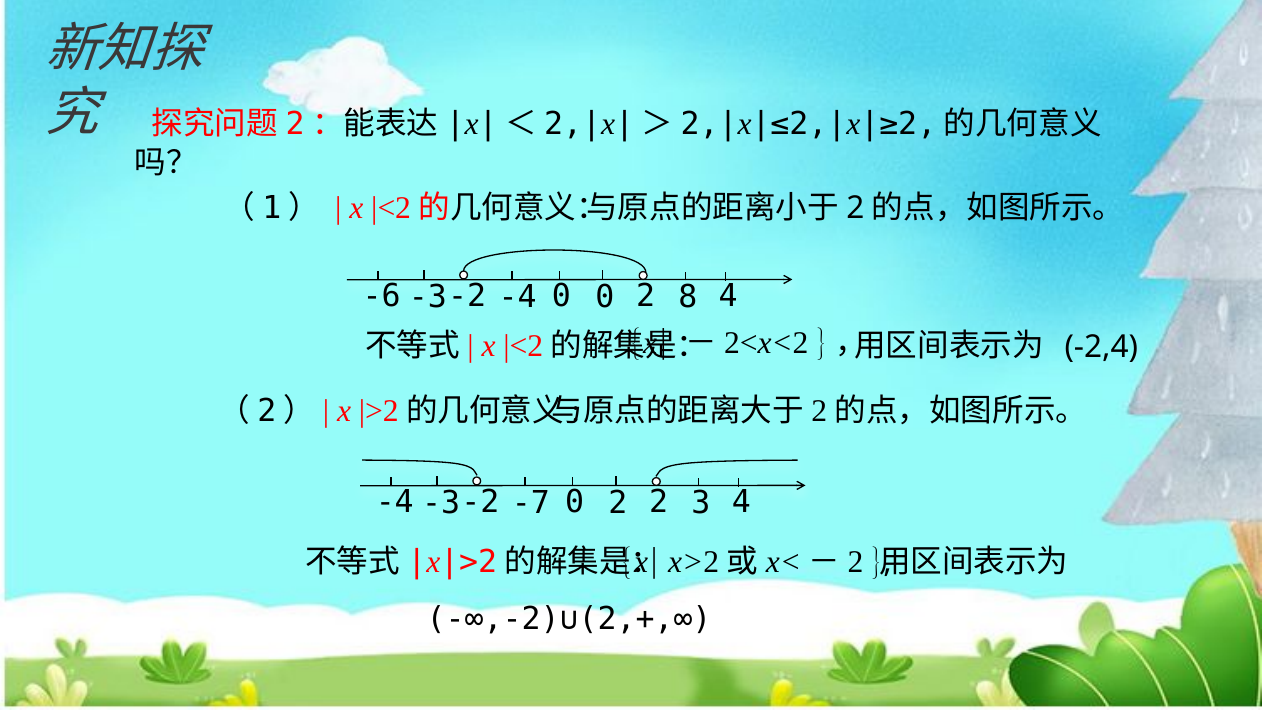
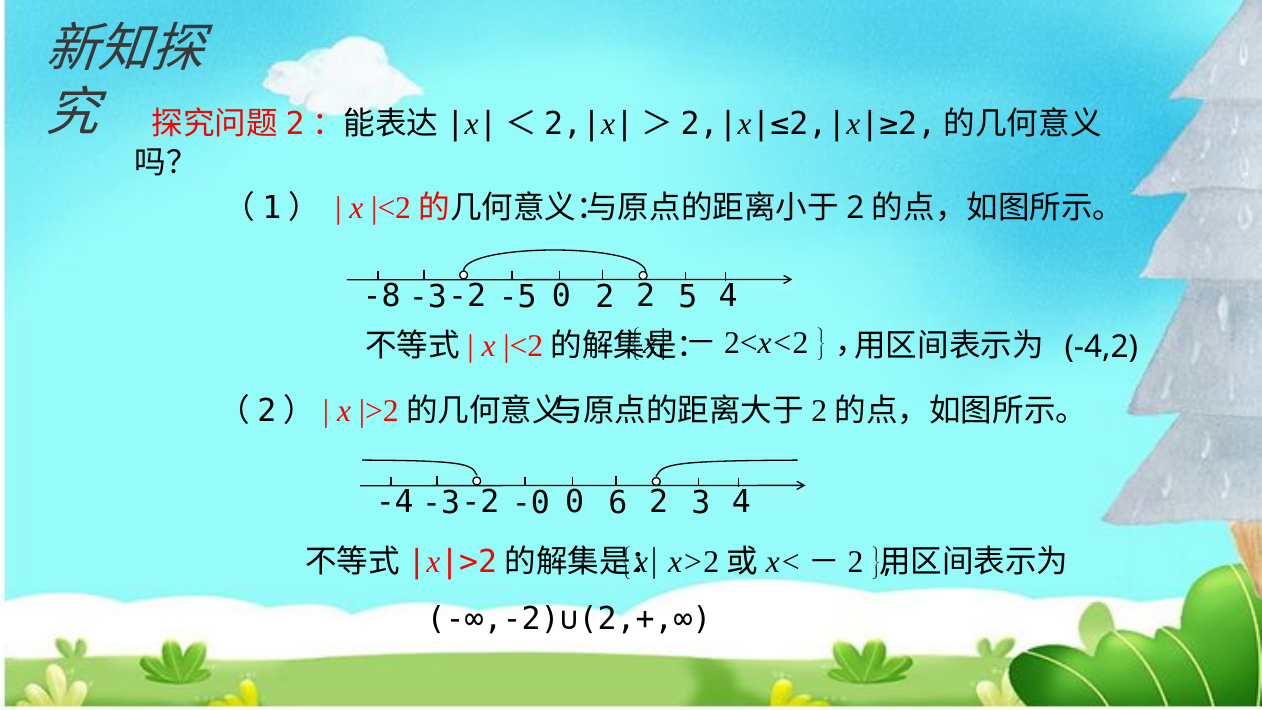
-6: -6 -> -8 (382, 296)
-4: -4 -> -5 (518, 297)
0 0: 0 -> 2 (605, 297)
8: 8 -> 5 (688, 297)
-2,4: -2,4 -> -4,2 (1101, 347)
-7: -7 -> -0 (531, 503)
2: 2 -> 6 (618, 503)
